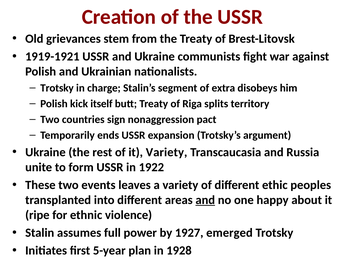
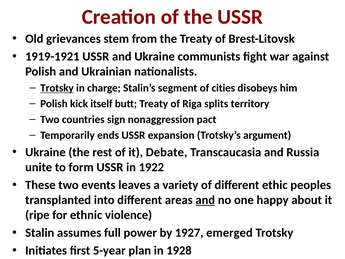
Trotsky underline: none -> present (57, 88)
extra: extra -> cities (223, 88)
it Variety: Variety -> Debate (167, 152)
